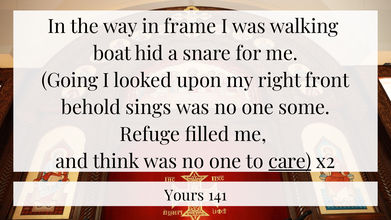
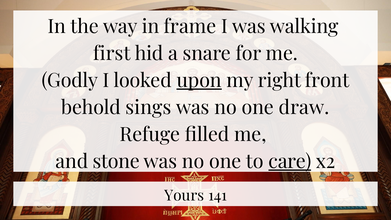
boat: boat -> first (112, 54)
Going: Going -> Godly (70, 81)
upon underline: none -> present (199, 81)
some: some -> draw (304, 108)
think: think -> stone (116, 162)
